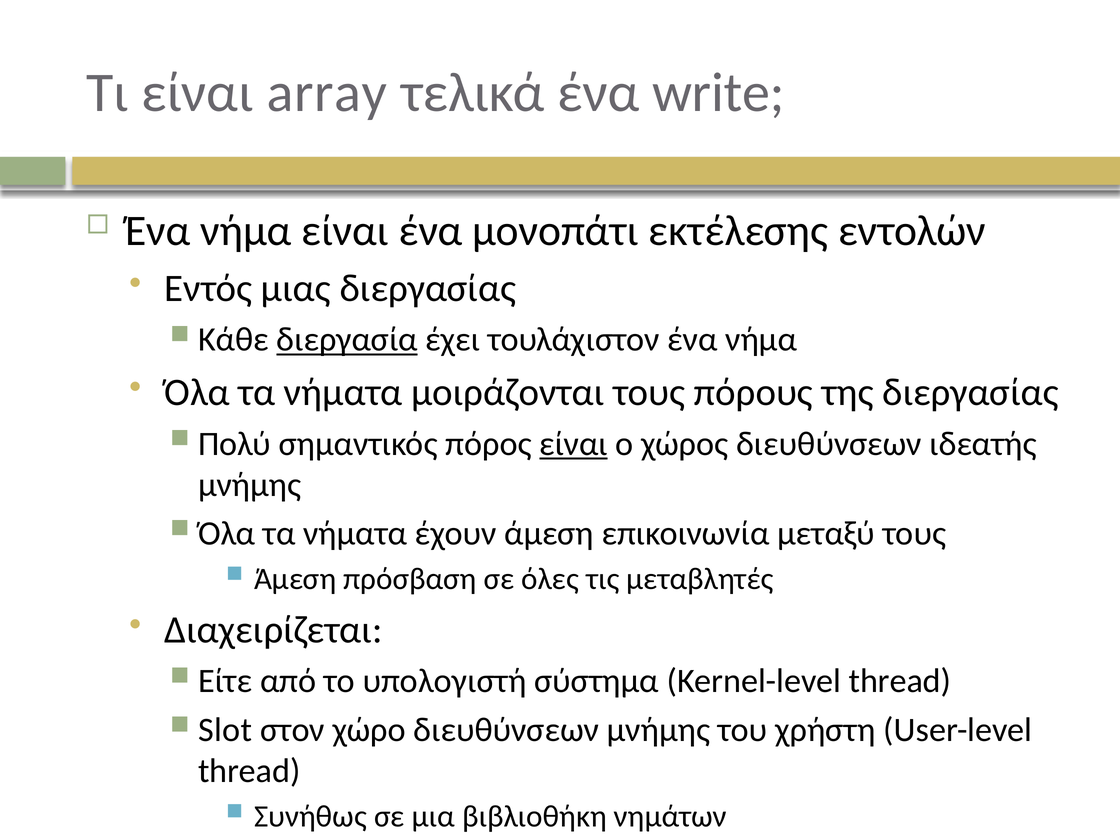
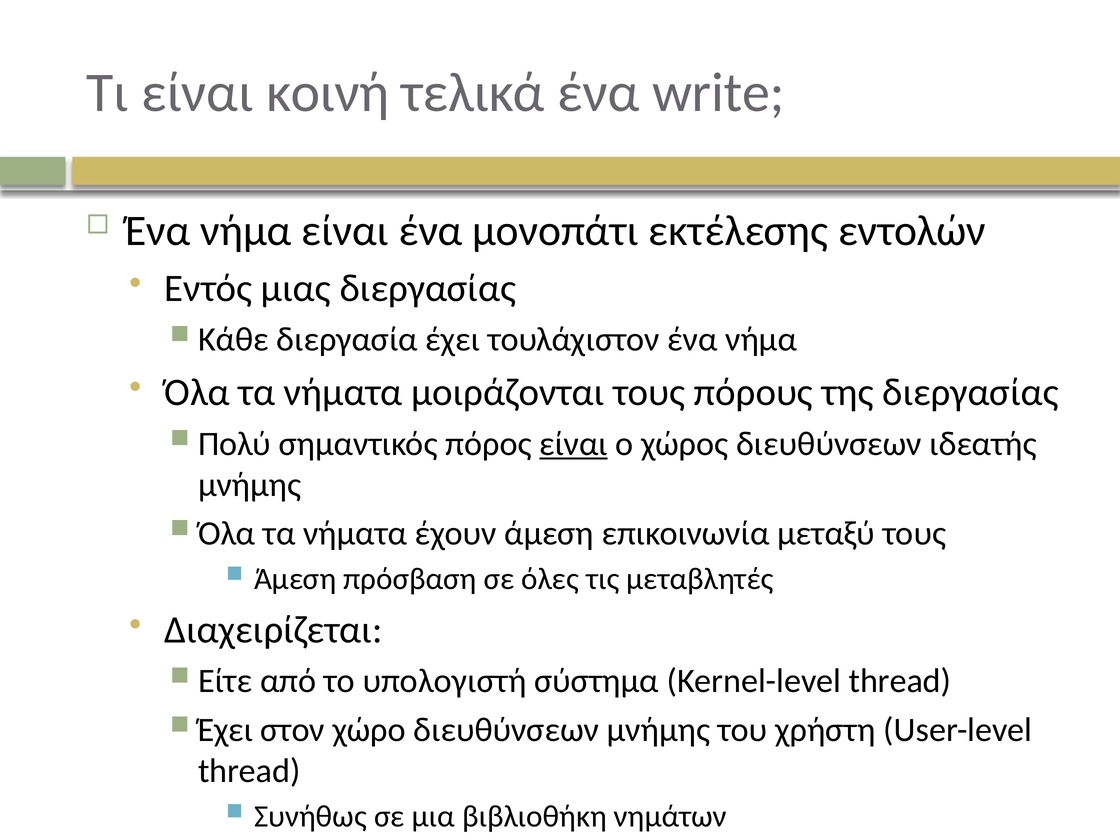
array: array -> κοινή (328, 93)
διεργασία underline: present -> none (347, 340)
Slot: Slot -> Έχει (225, 730)
